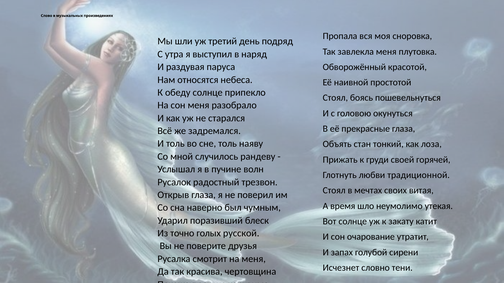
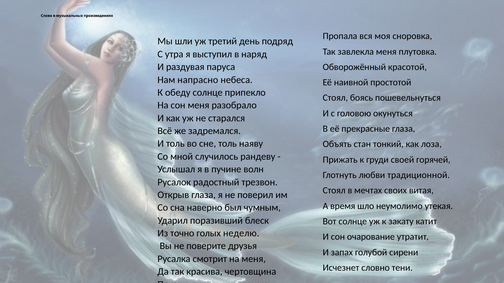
относятся: относятся -> напрасно (198, 80)
русской: русской -> неделю (241, 234)
